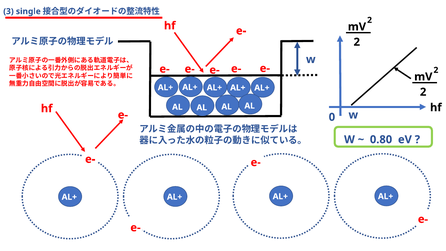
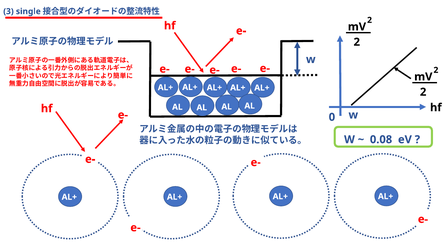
0.80: 0.80 -> 0.08 (381, 139)
